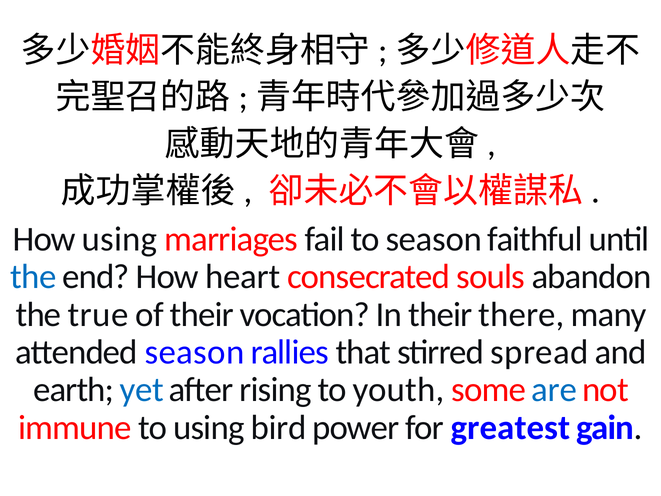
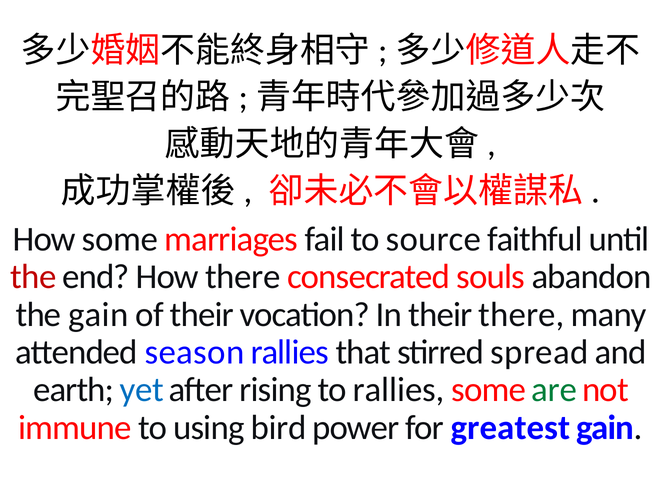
How using: using -> some (120, 239)
to season: season -> source (433, 239)
the colour: blue -> red (33, 277)
How heart: heart -> there (243, 277)
the true: true -> gain (98, 314)
to youth: youth -> rallies (399, 390)
are colour: blue -> green (554, 390)
